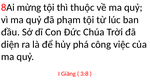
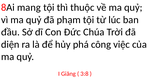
mừng: mừng -> mang (29, 7)
